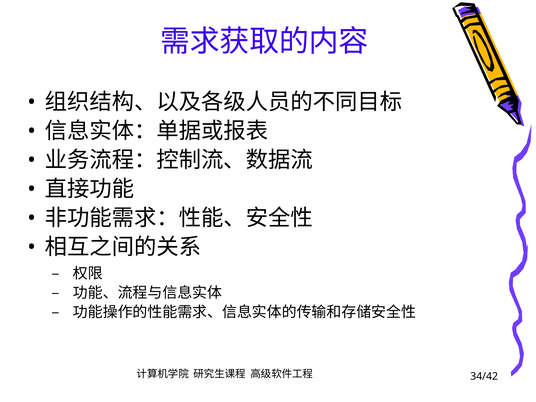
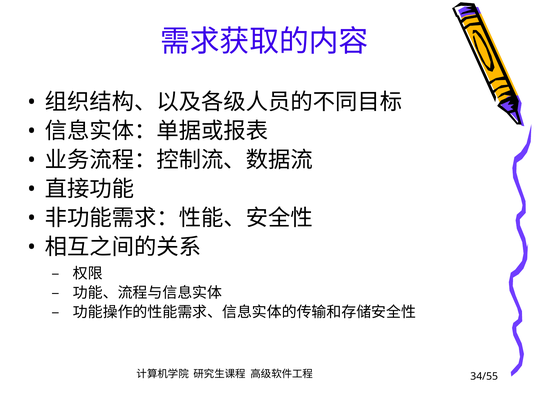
34/42: 34/42 -> 34/55 (484, 376)
